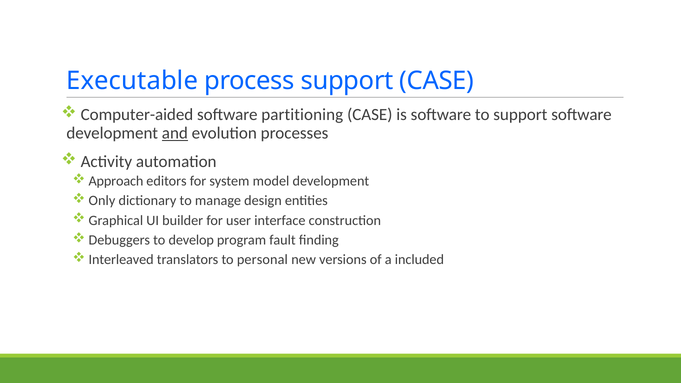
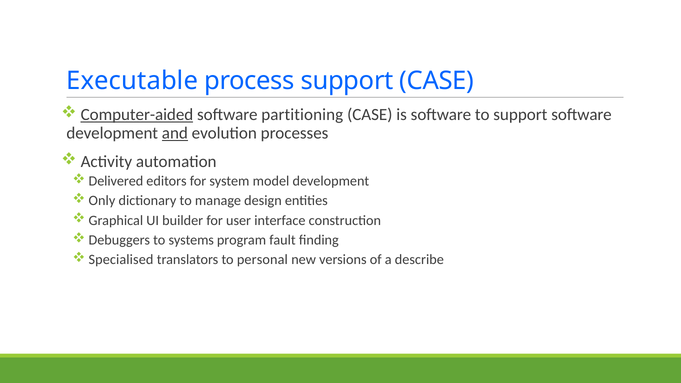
Computer-aided underline: none -> present (137, 115)
Approach: Approach -> Delivered (116, 181)
develop: develop -> systems (191, 240)
Interleaved: Interleaved -> Specialised (121, 260)
included: included -> describe (419, 260)
